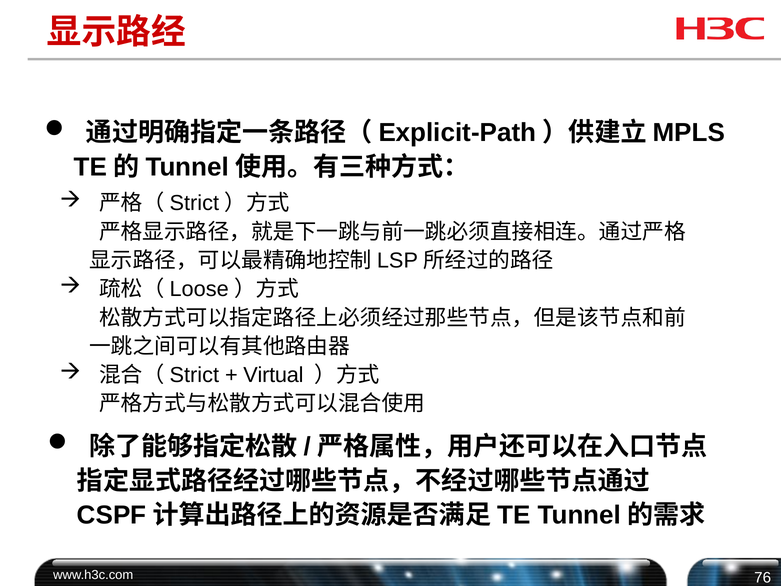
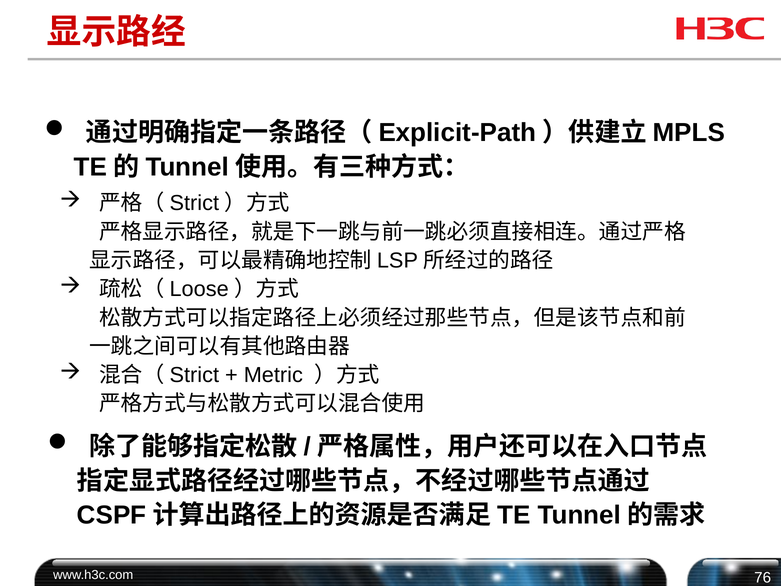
Virtual: Virtual -> Metric (273, 375)
